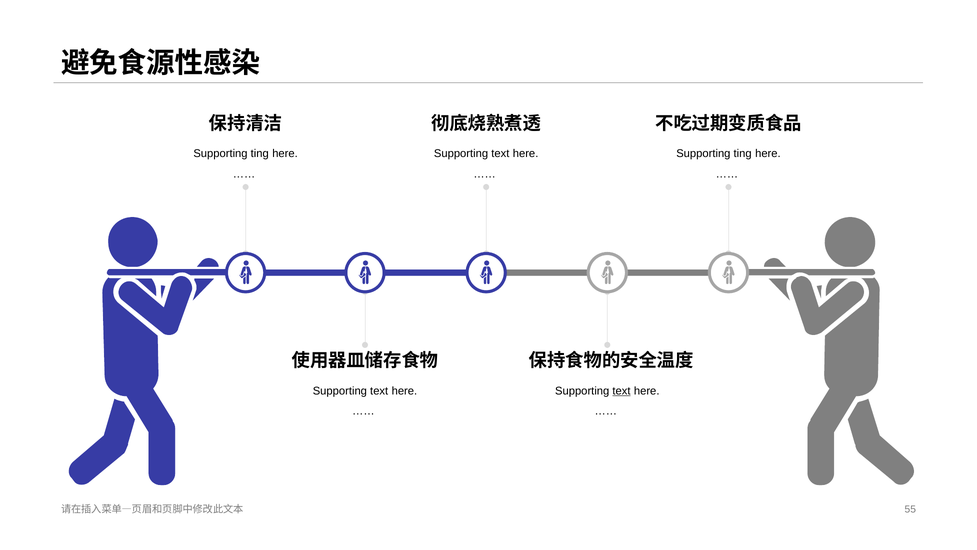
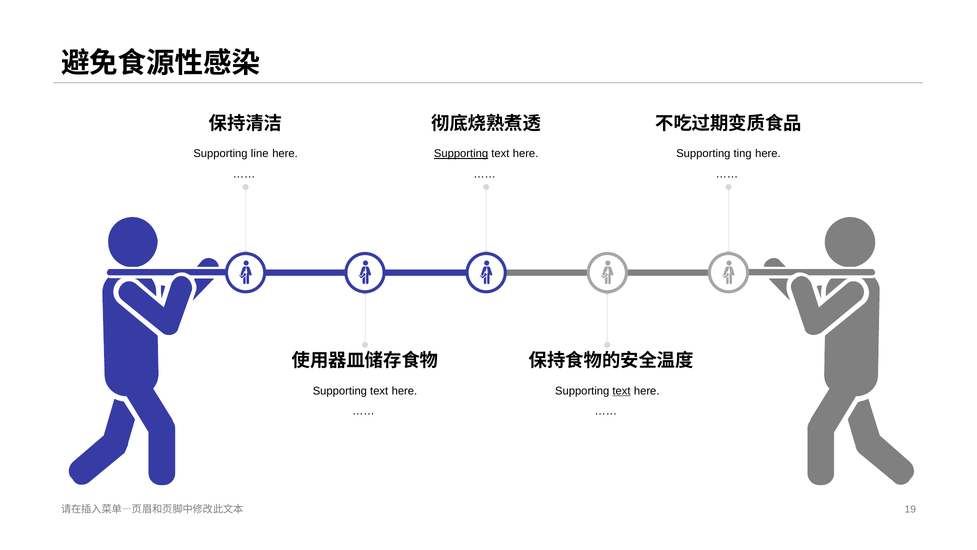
ting: ting -> line (260, 154)
Supporting underline: none -> present (461, 154)
55: 55 -> 19 (910, 509)
